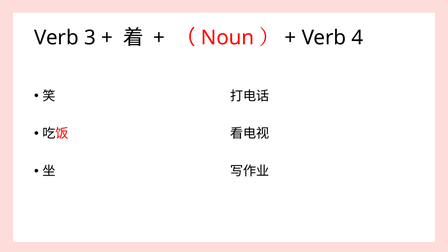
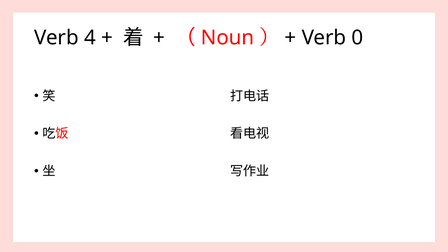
3: 3 -> 4 (90, 38)
4: 4 -> 0 (357, 38)
